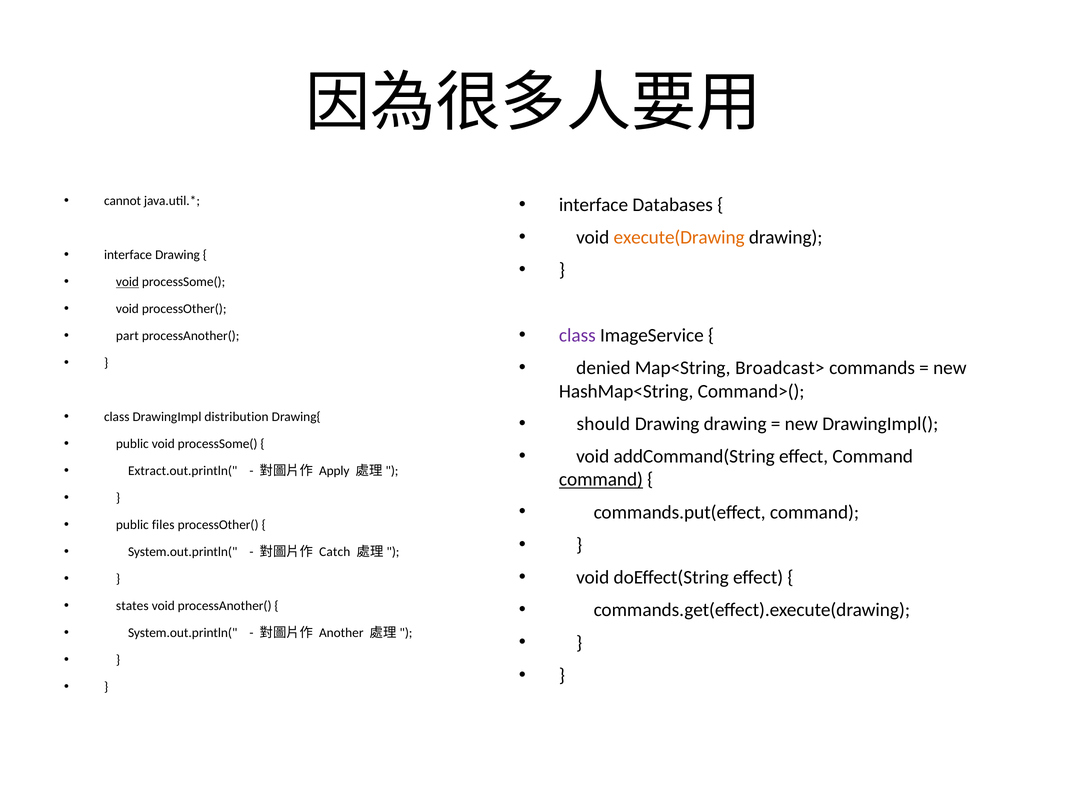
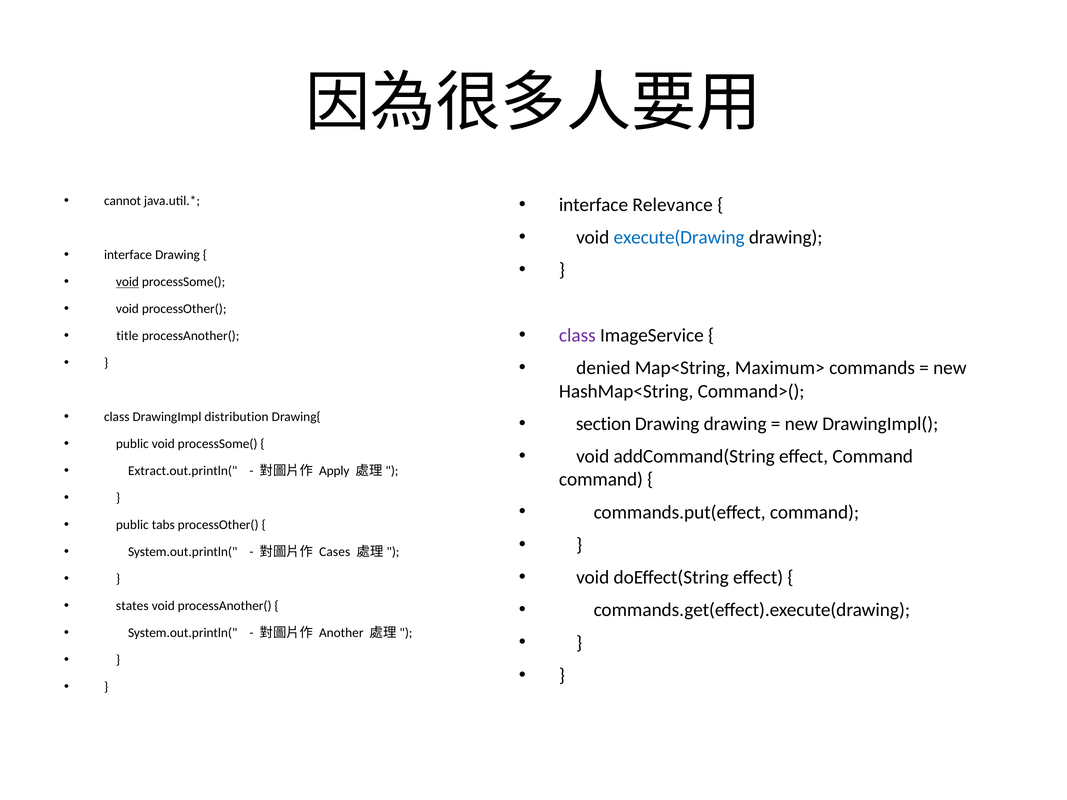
Databases: Databases -> Relevance (673, 205)
execute(Drawing colour: orange -> blue (679, 238)
part: part -> title (127, 336)
Broadcast>: Broadcast> -> Maximum> (780, 368)
should: should -> section (604, 424)
command underline: present -> none (601, 480)
files: files -> tabs (163, 525)
Catch: Catch -> Cases (335, 552)
